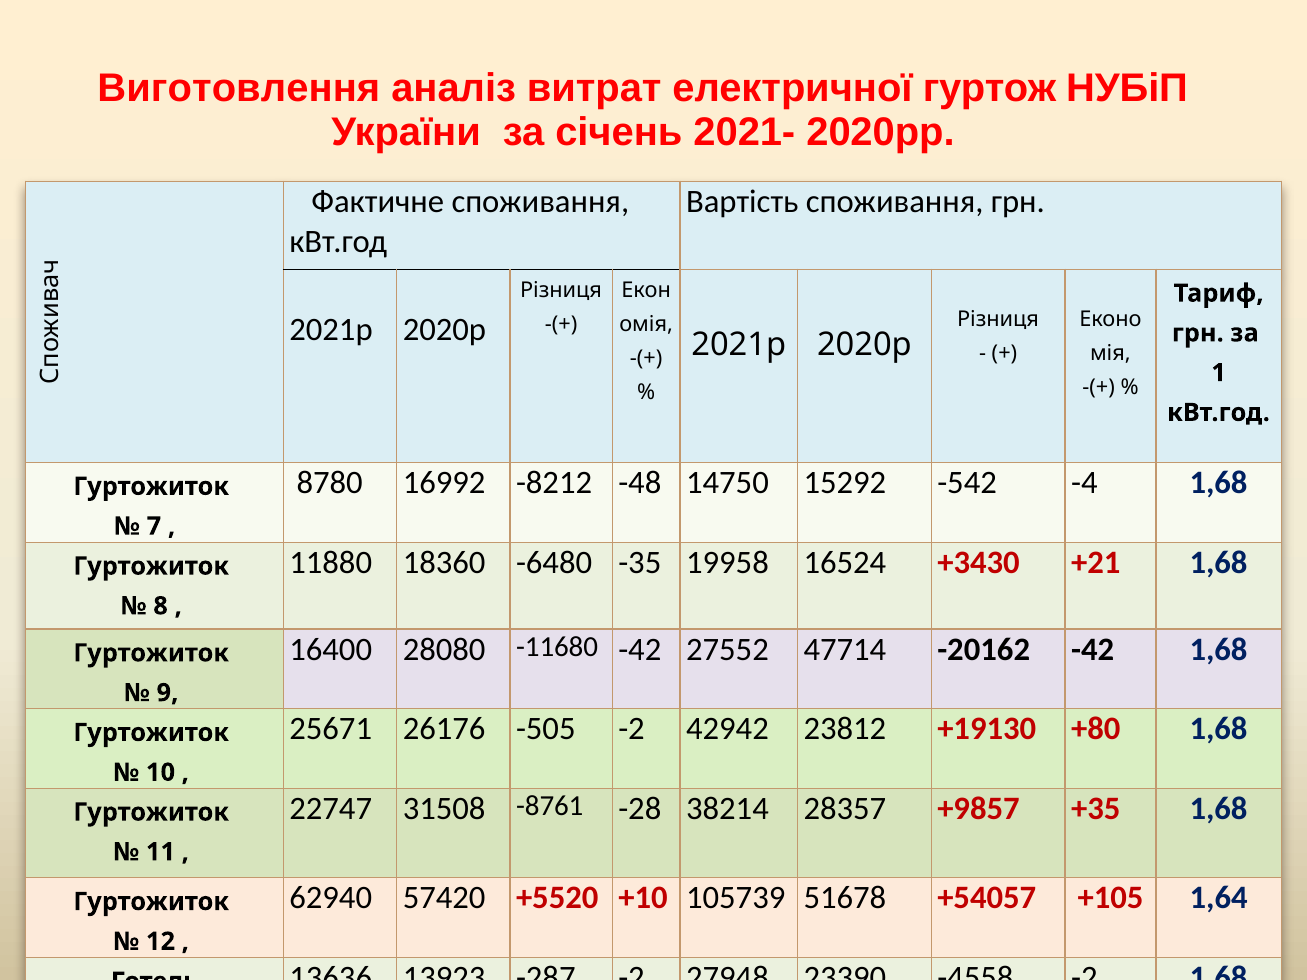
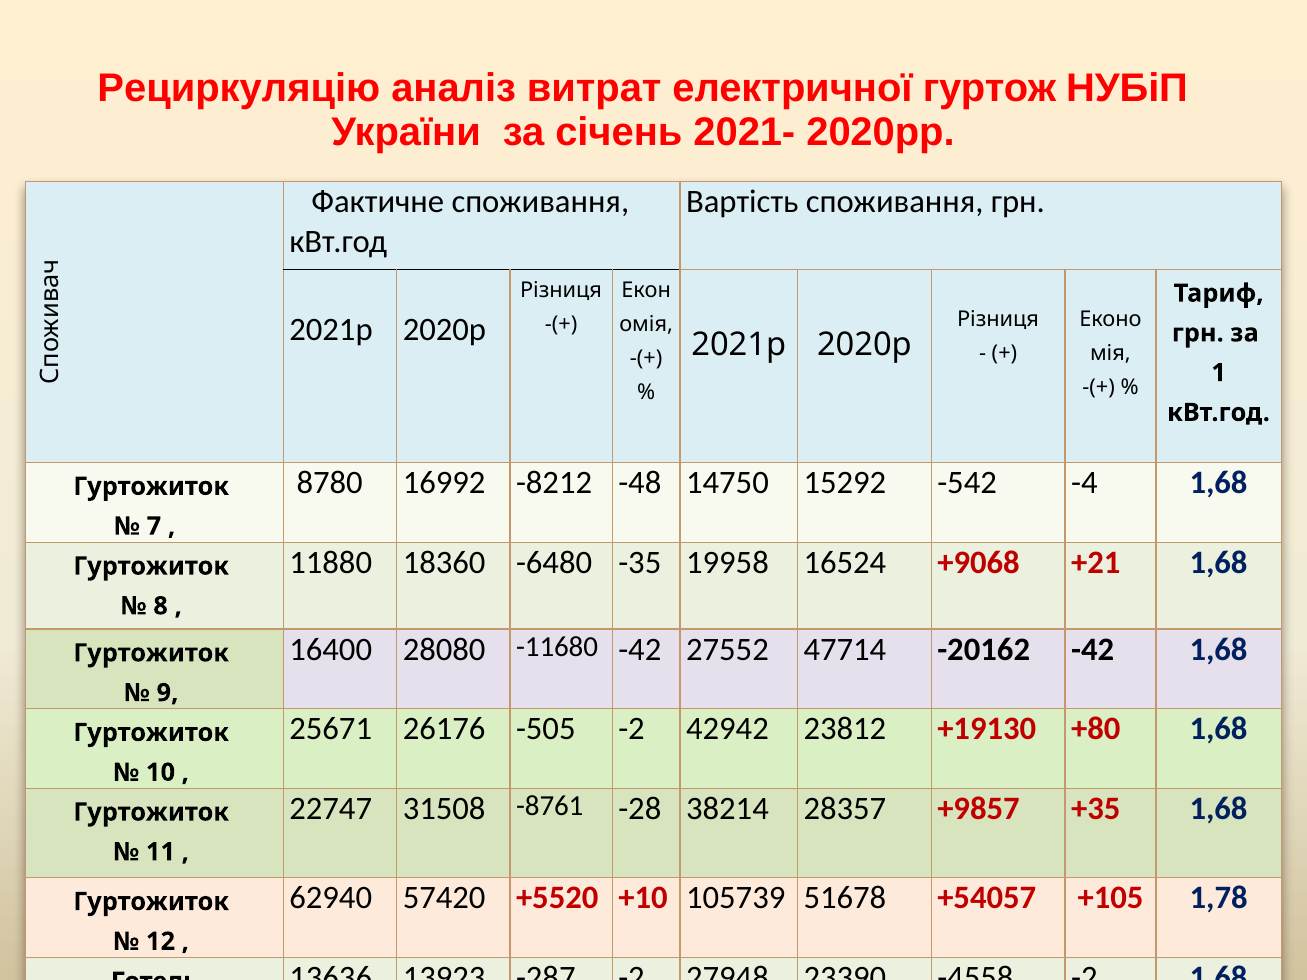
Виготовлення: Виготовлення -> Рециркуляцію (239, 88)
+3430: +3430 -> +9068 (979, 563)
1,64: 1,64 -> 1,78 (1219, 898)
